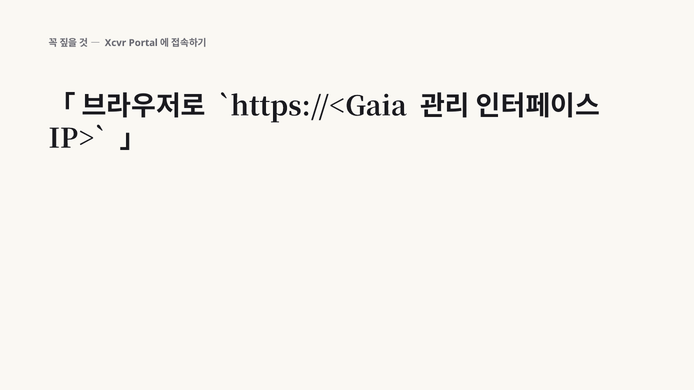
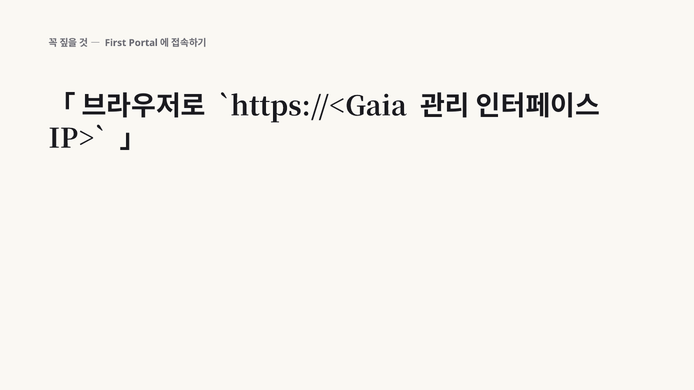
Xcvr: Xcvr -> First (115, 43)
